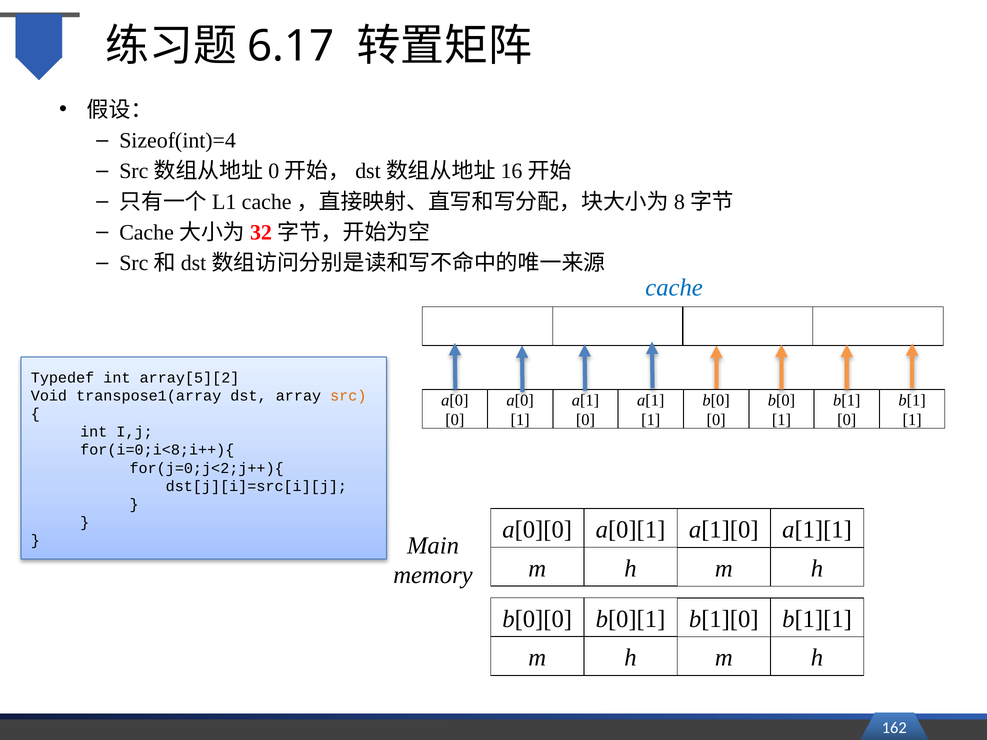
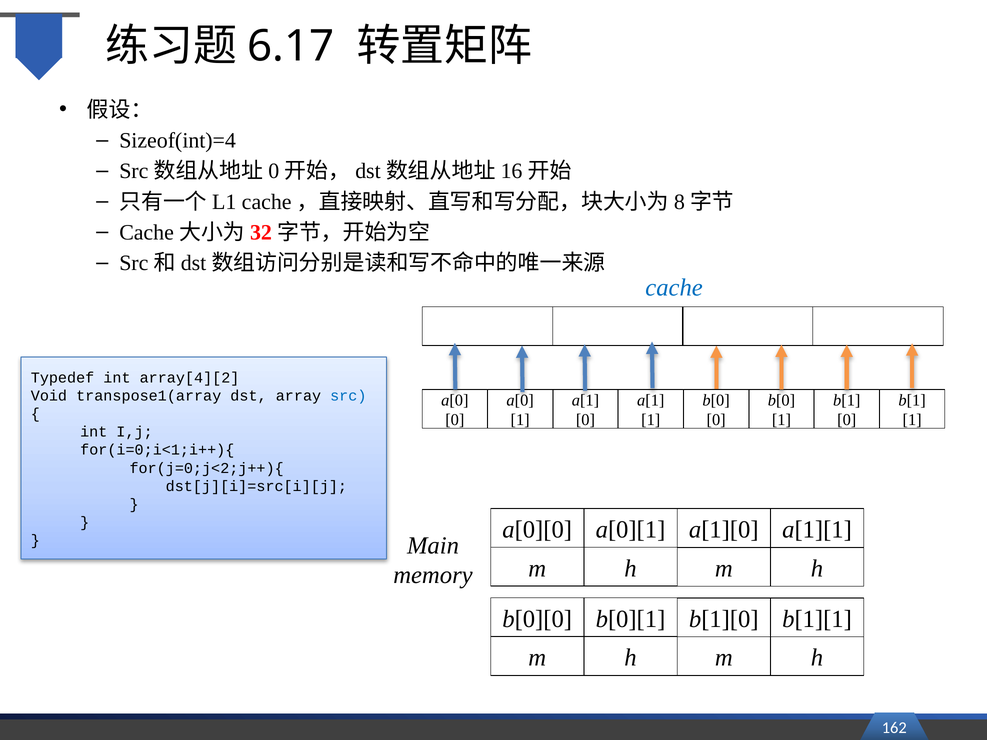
array[5][2: array[5][2 -> array[4][2 (190, 378)
src colour: orange -> blue (348, 396)
for(i=0;i<8;i++){: for(i=0;i<8;i++){ -> for(i=0;i<1;i++){ (157, 450)
